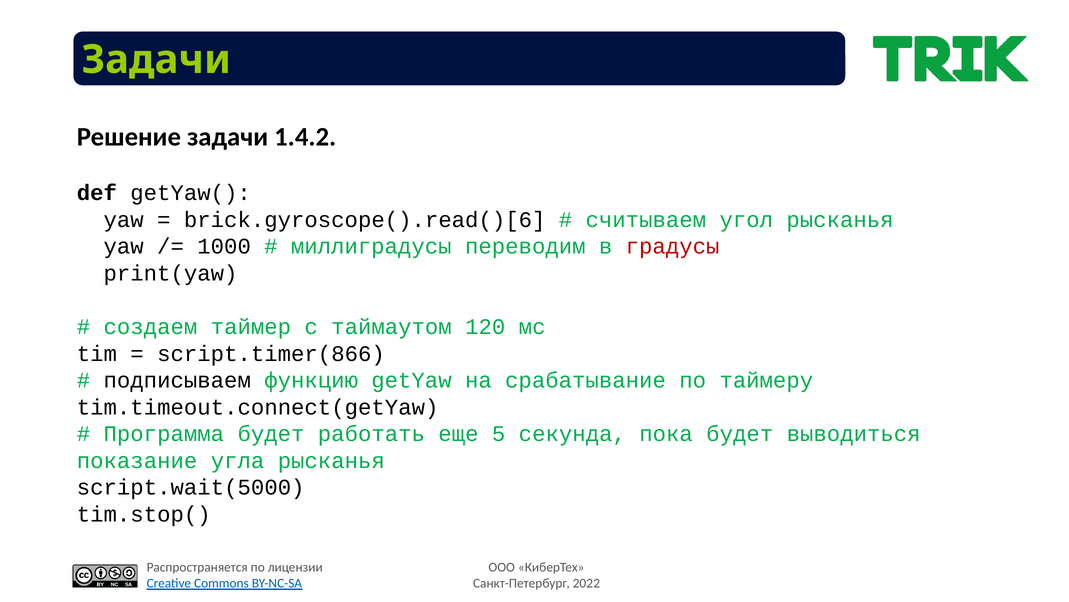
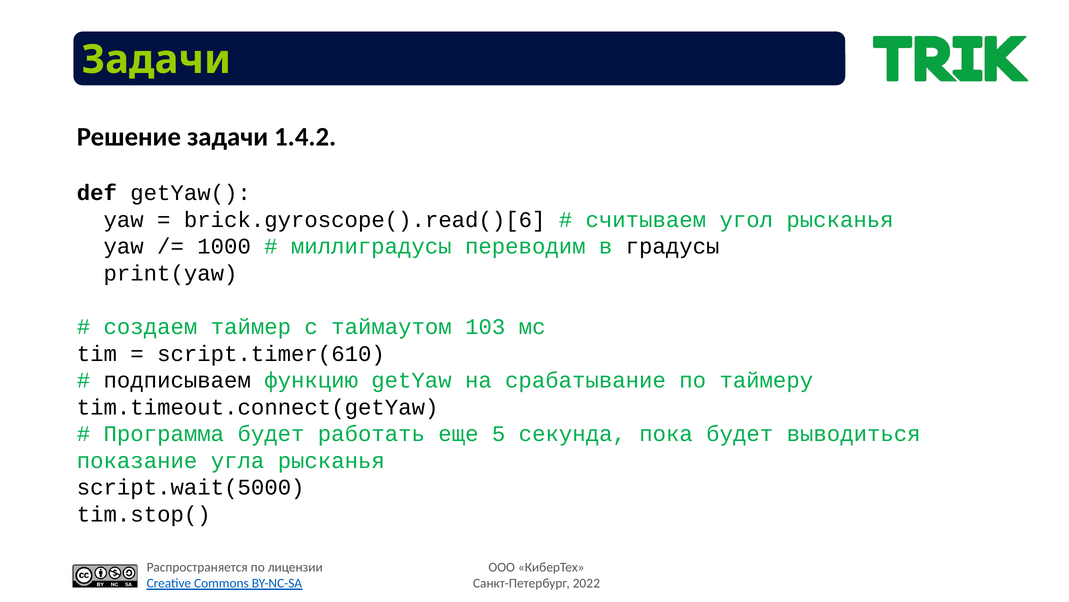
градусы colour: red -> black (673, 246)
120: 120 -> 103 (485, 327)
script.timer(866: script.timer(866 -> script.timer(610 (271, 353)
